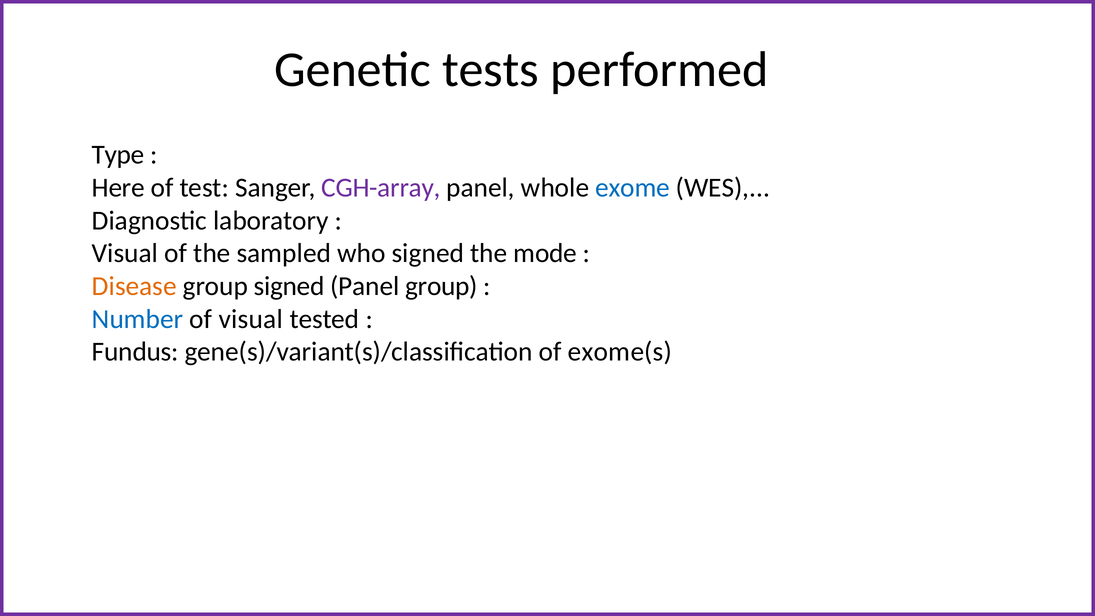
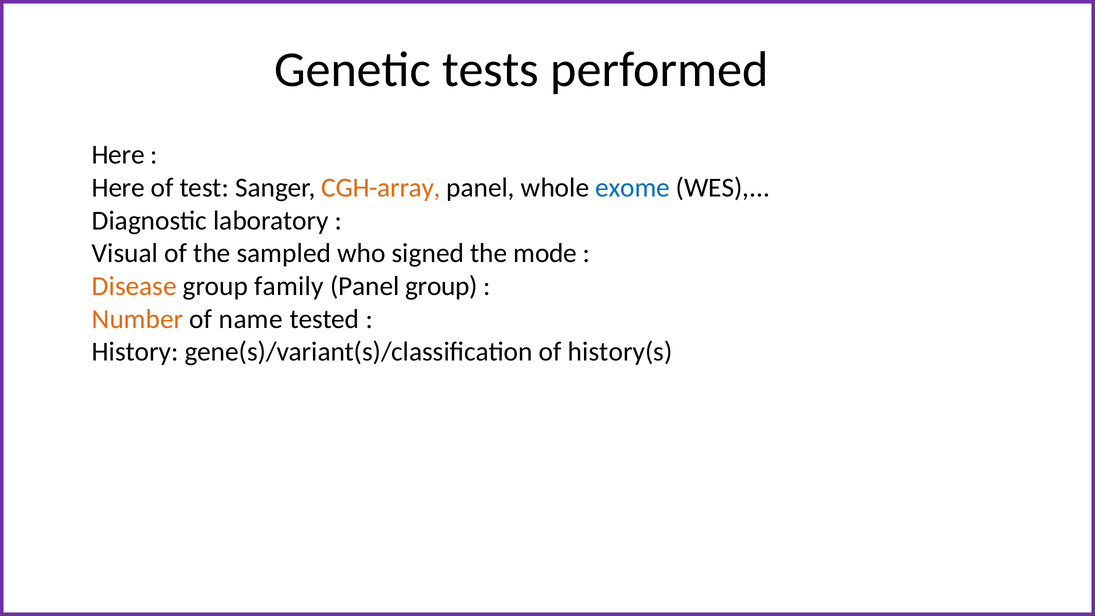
Type: Type -> Here (118, 155)
CGH-array colour: purple -> orange (381, 188)
group signed: signed -> family (289, 286)
Number colour: blue -> orange (138, 319)
of visual: visual -> name (251, 319)
Fundus: Fundus -> History (135, 352)
exome(s: exome(s -> history(s (620, 352)
